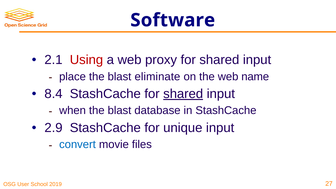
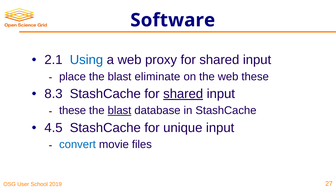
Using colour: red -> blue (86, 60)
web name: name -> these (255, 77)
8.4: 8.4 -> 8.3 (53, 94)
when: when -> these (73, 111)
blast underline: none -> present (119, 111)
2.9: 2.9 -> 4.5 (53, 128)
